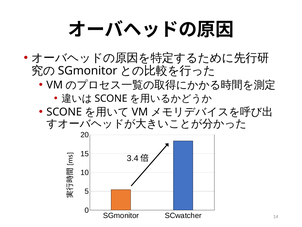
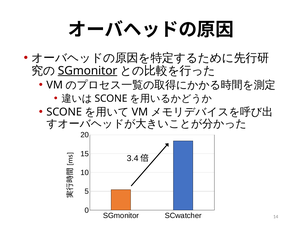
SGmonitor underline: none -> present (88, 71)
